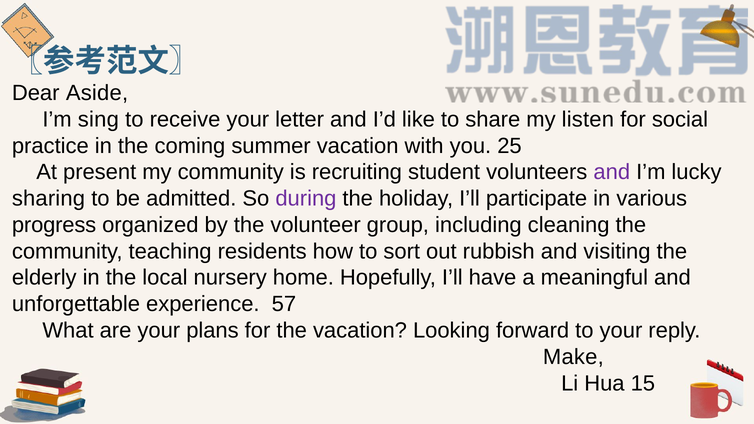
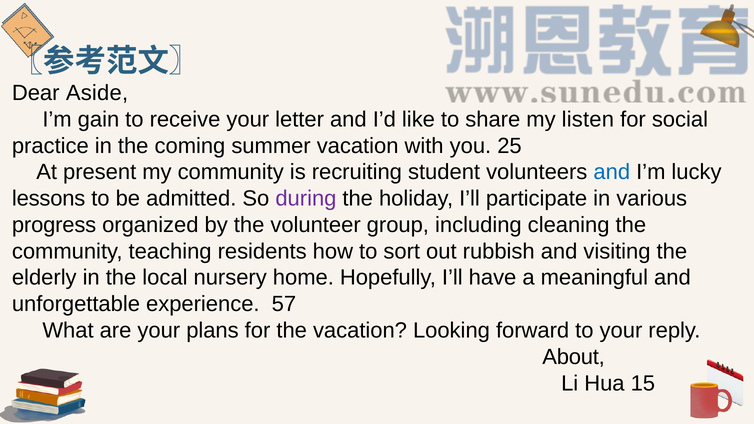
sing: sing -> gain (98, 119)
and colour: purple -> blue (612, 172)
sharing: sharing -> lessons (49, 199)
Make: Make -> About (574, 357)
